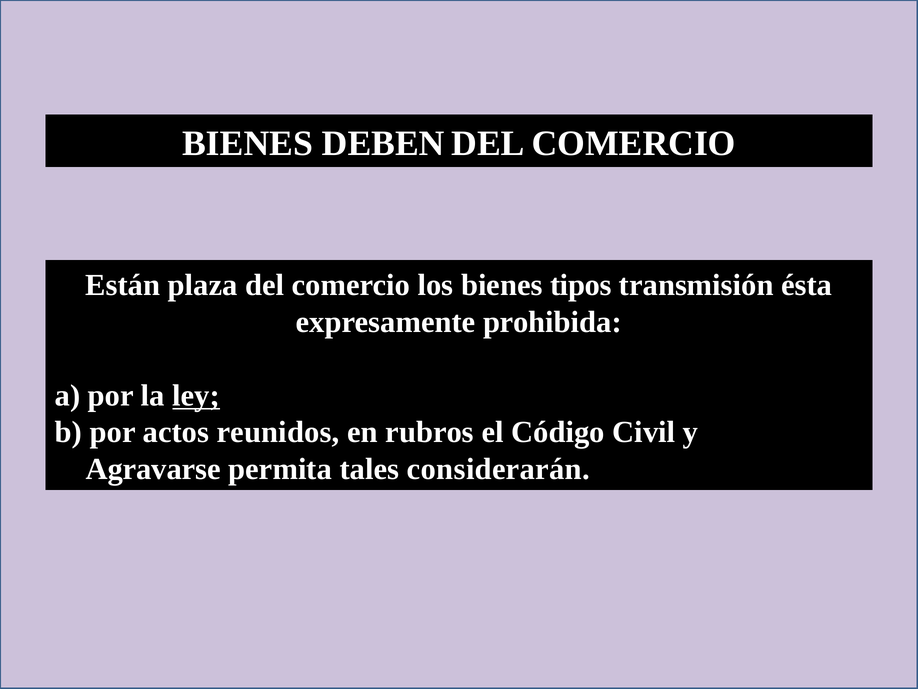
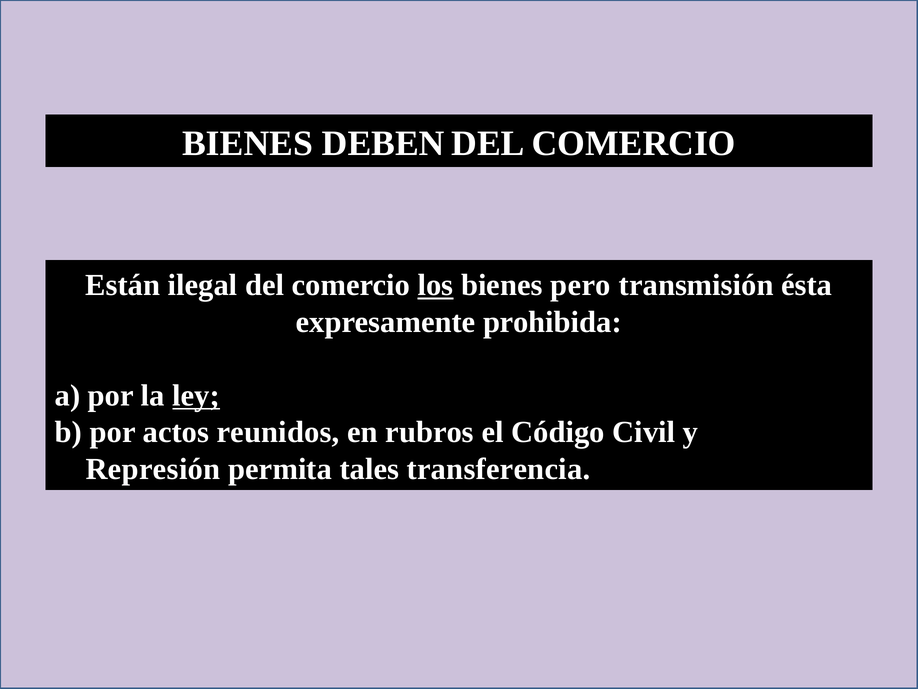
plaza: plaza -> ilegal (203, 285)
los underline: none -> present (436, 285)
tipos: tipos -> pero (581, 285)
Agravarse: Agravarse -> Represión (153, 469)
considerarán: considerarán -> transferencia (499, 469)
